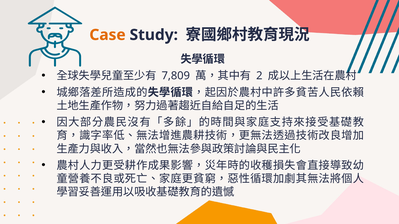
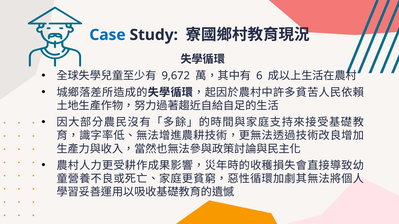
Case colour: orange -> blue (107, 35)
7,809: 7,809 -> 9,672 (176, 76)
2: 2 -> 6 (259, 76)
